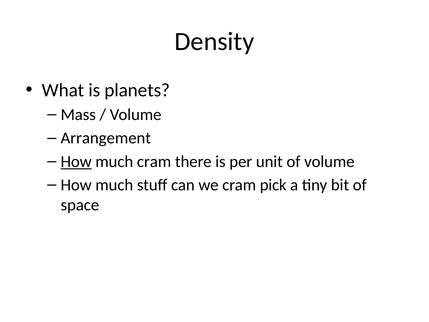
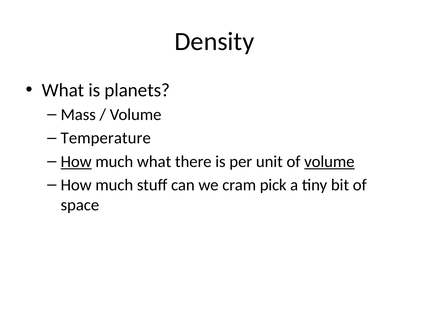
Arrangement: Arrangement -> Temperature (106, 138)
much cram: cram -> what (154, 161)
volume underline: none -> present (329, 161)
